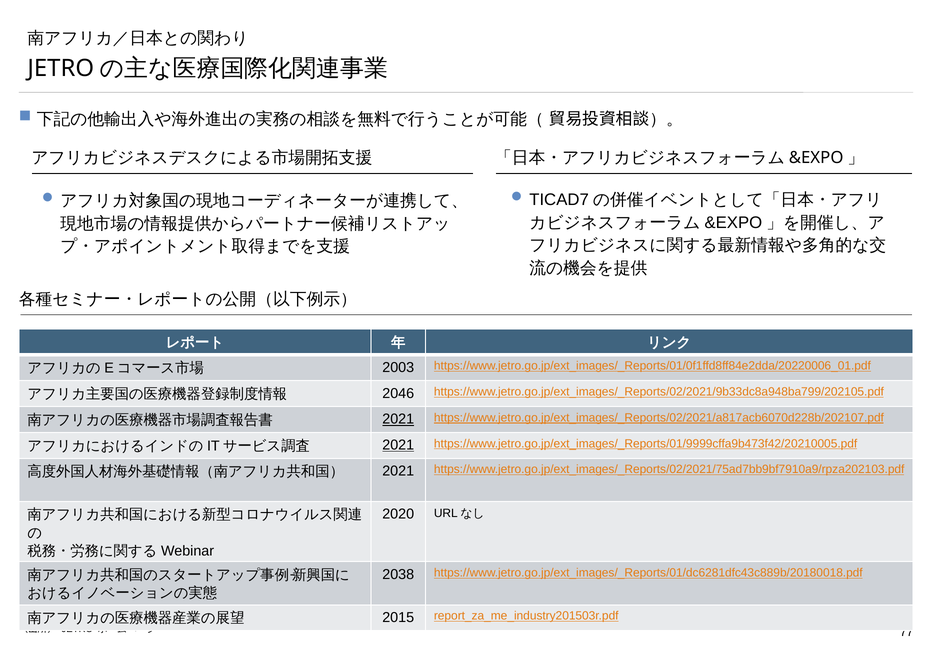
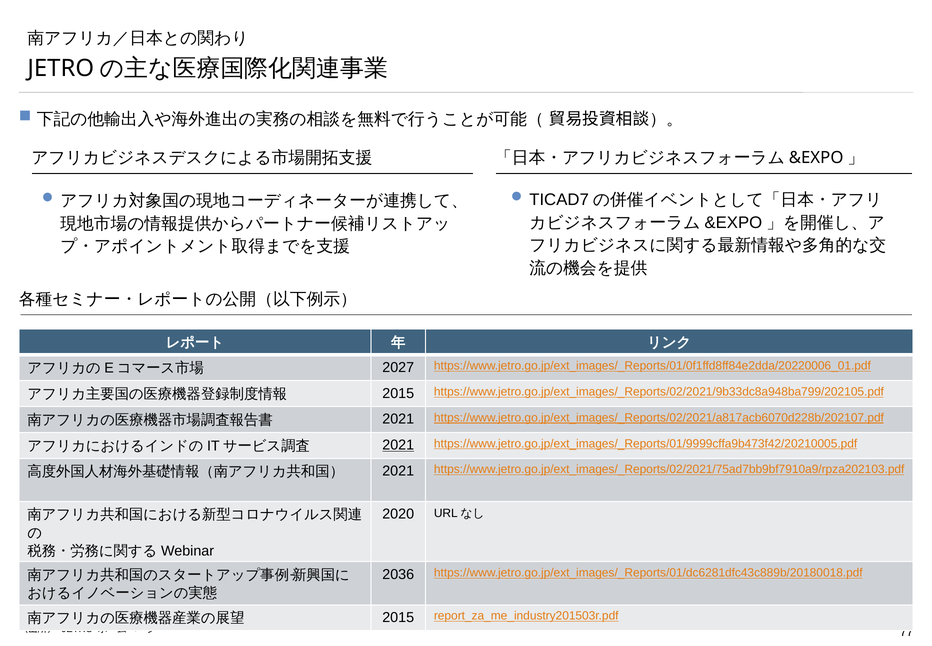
2003: 2003 -> 2027 (398, 367)
2046: 2046 -> 2015 (398, 393)
2021 underline: present -> none (398, 419)
2038: 2038 -> 2036 (398, 574)
